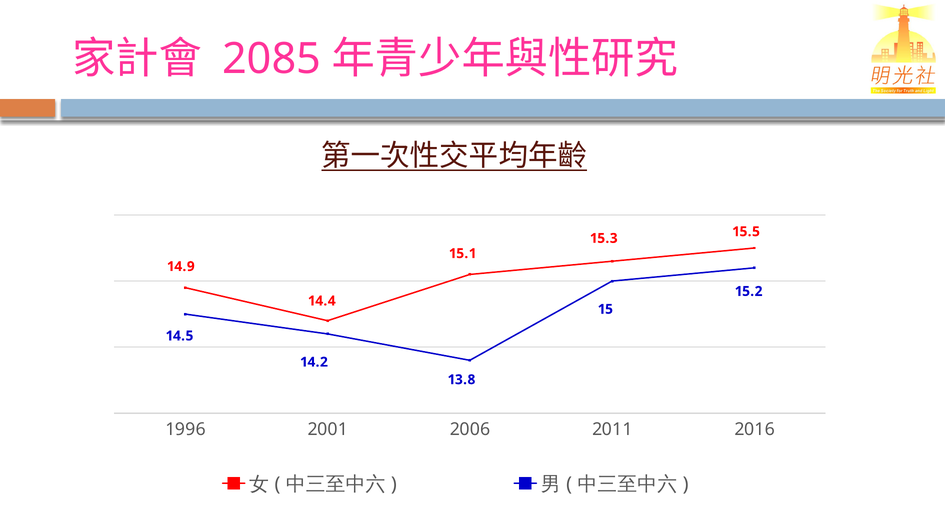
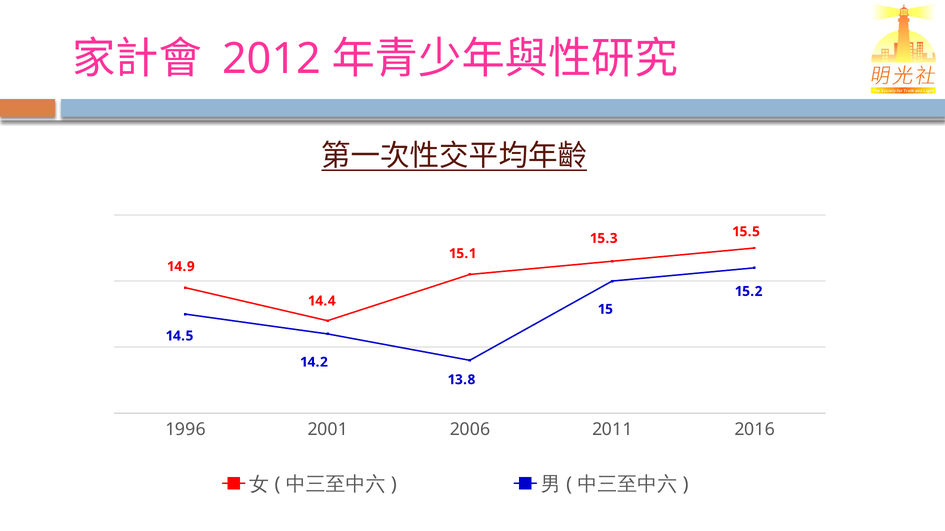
2085: 2085 -> 2012 (272, 59)
